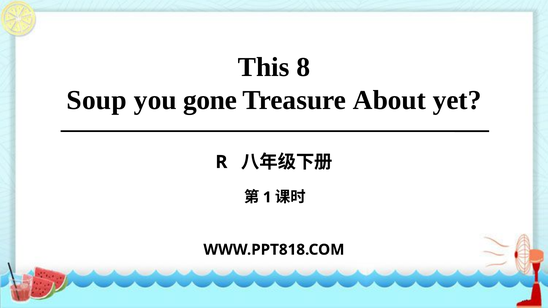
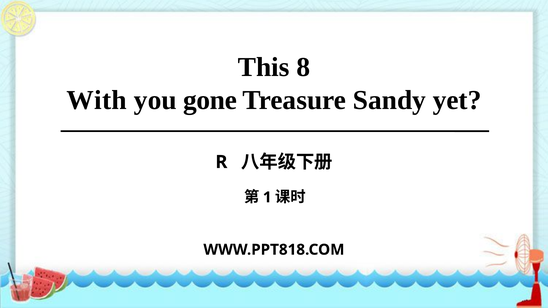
Soup: Soup -> With (97, 100)
About: About -> Sandy (389, 100)
